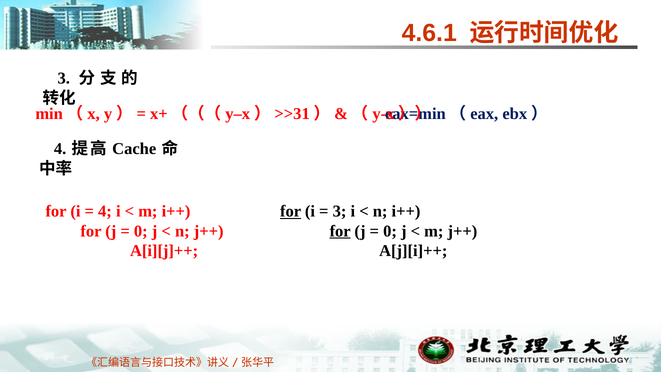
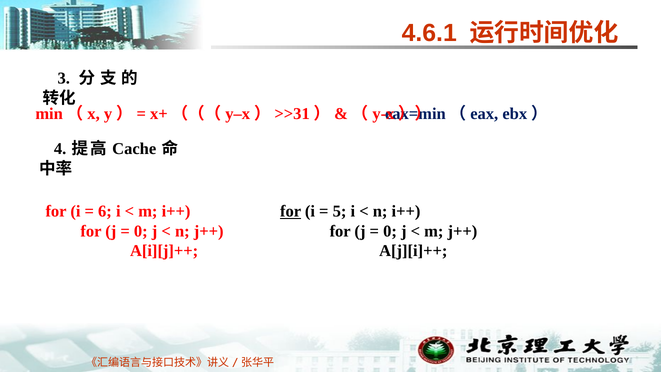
4: 4 -> 6 (105, 211)
3: 3 -> 5 (340, 211)
for underline: present -> none (340, 231)
